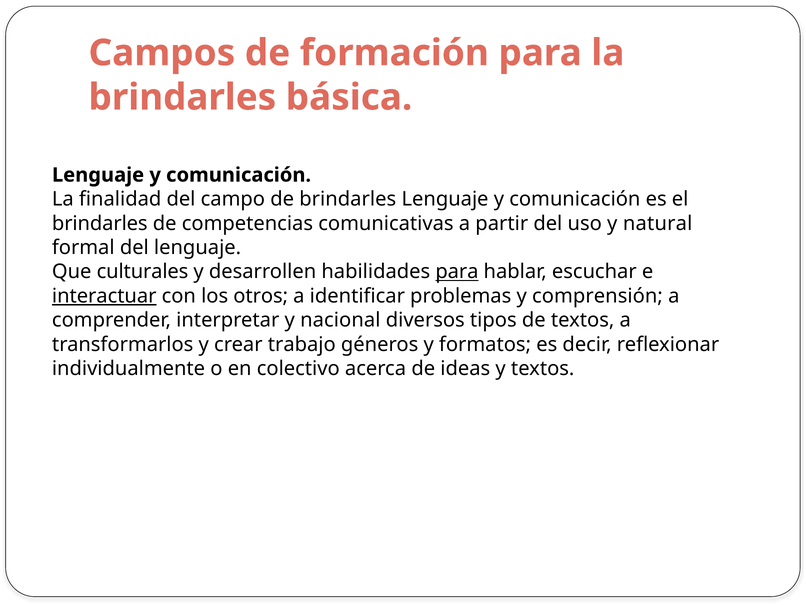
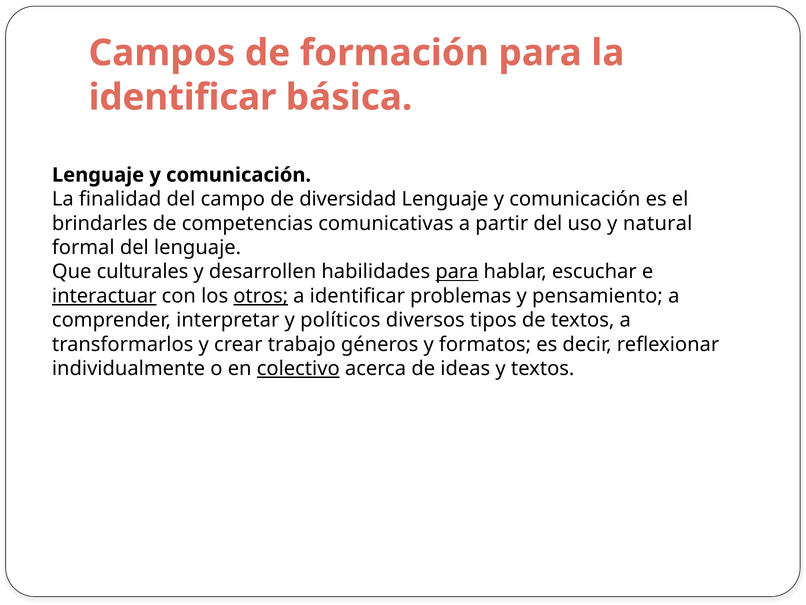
brindarles: brindarles -> identificar (182, 97)
de brindarles: brindarles -> diversidad (348, 199)
otros underline: none -> present (261, 296)
comprensión: comprensión -> pensamiento (597, 296)
nacional: nacional -> políticos (340, 320)
colectivo underline: none -> present (298, 368)
